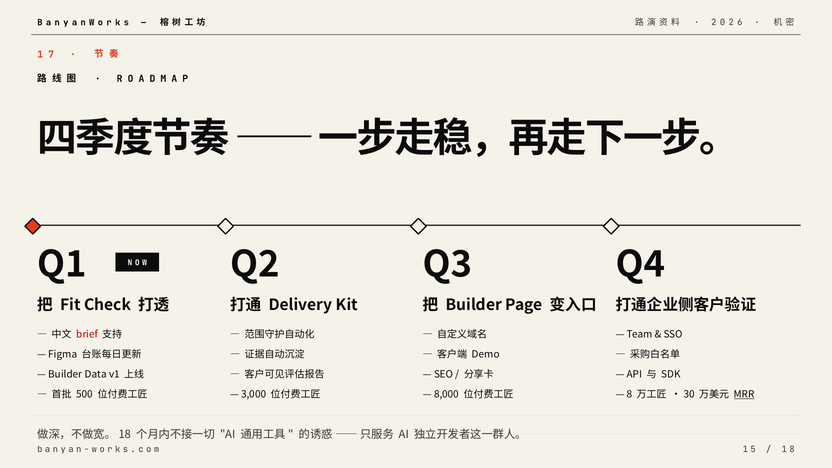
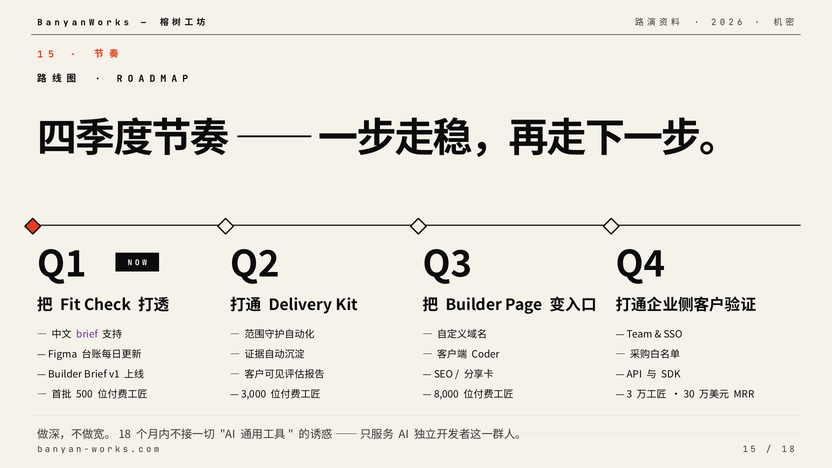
7: 7 -> 5 (51, 54)
brief colour: red -> purple (87, 335)
Demo: Demo -> Coder (486, 354)
Builder Data: Data -> Brief (96, 374)
8: 8 -> 3 (630, 394)
MRR underline: present -> none (744, 394)
